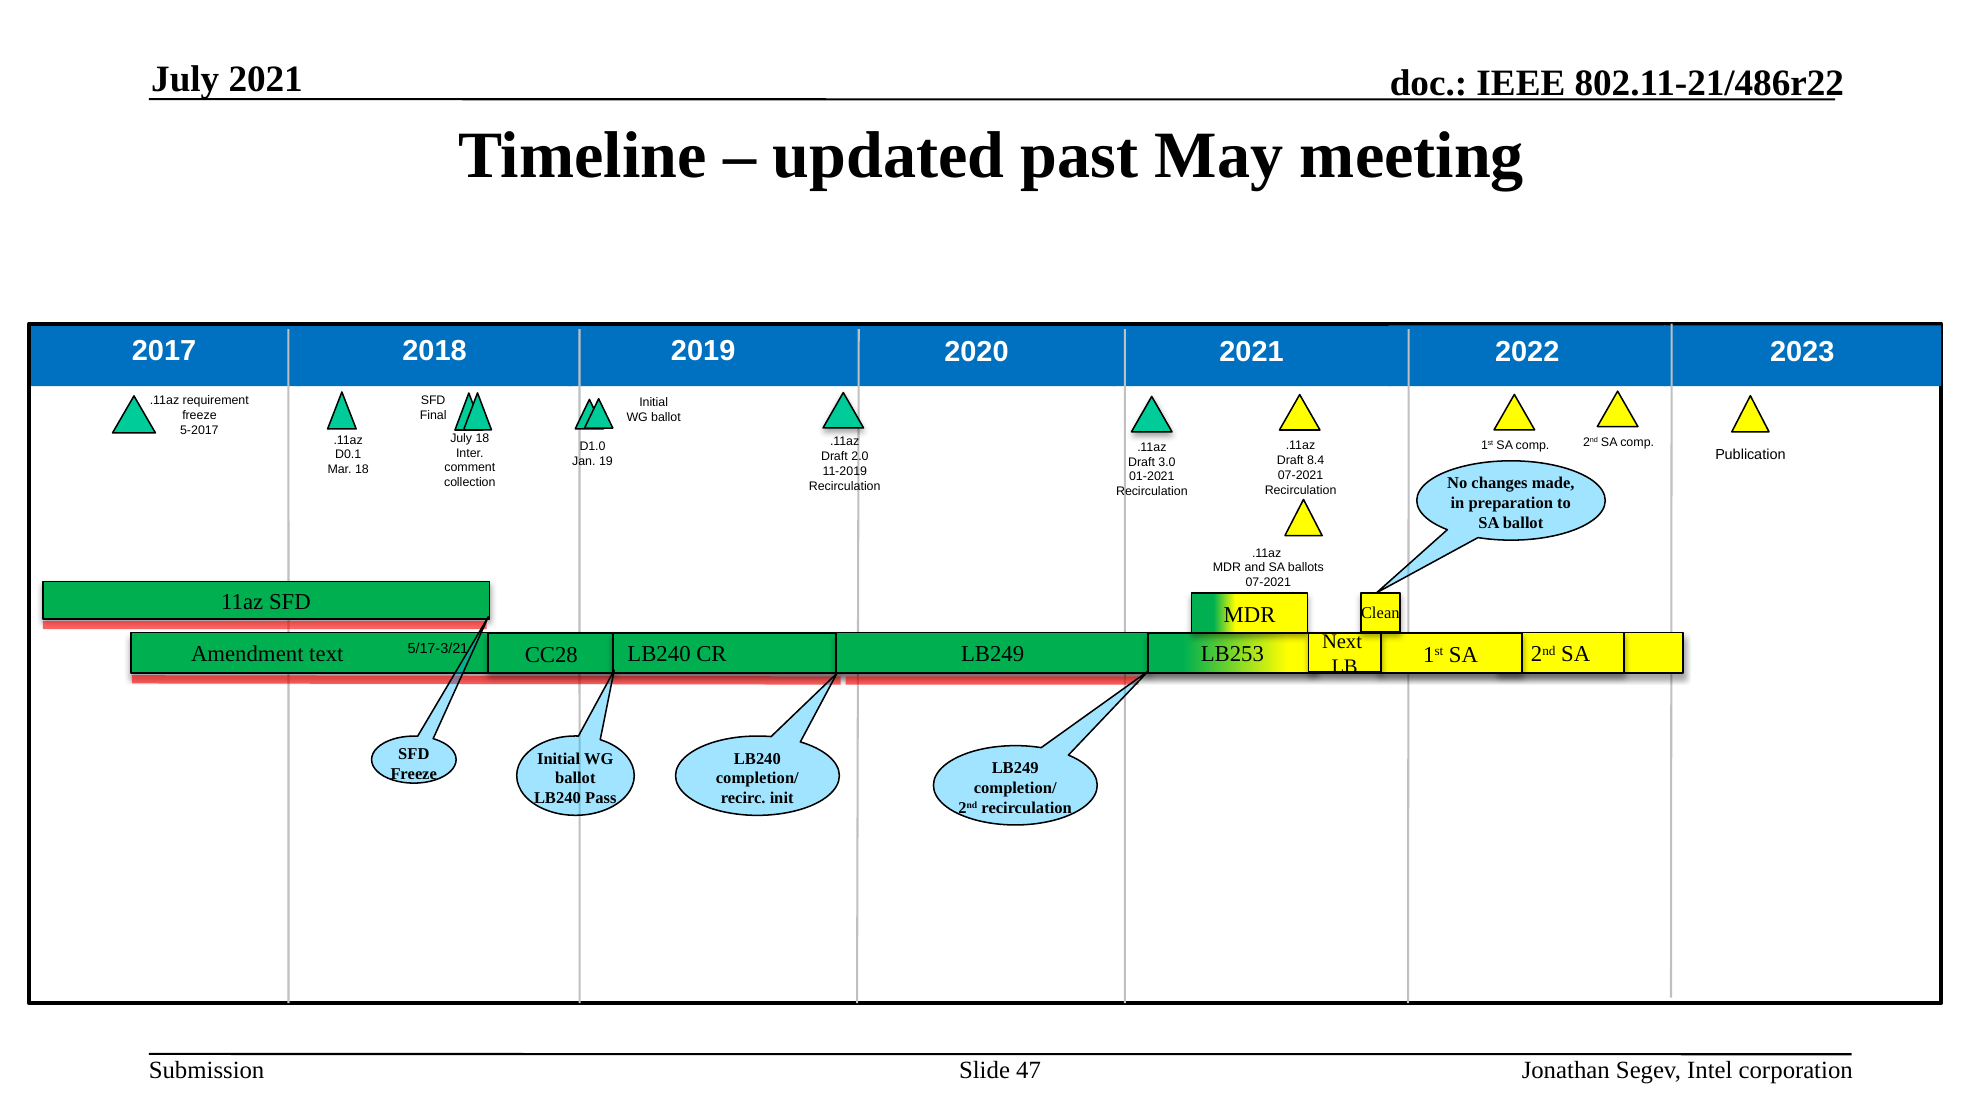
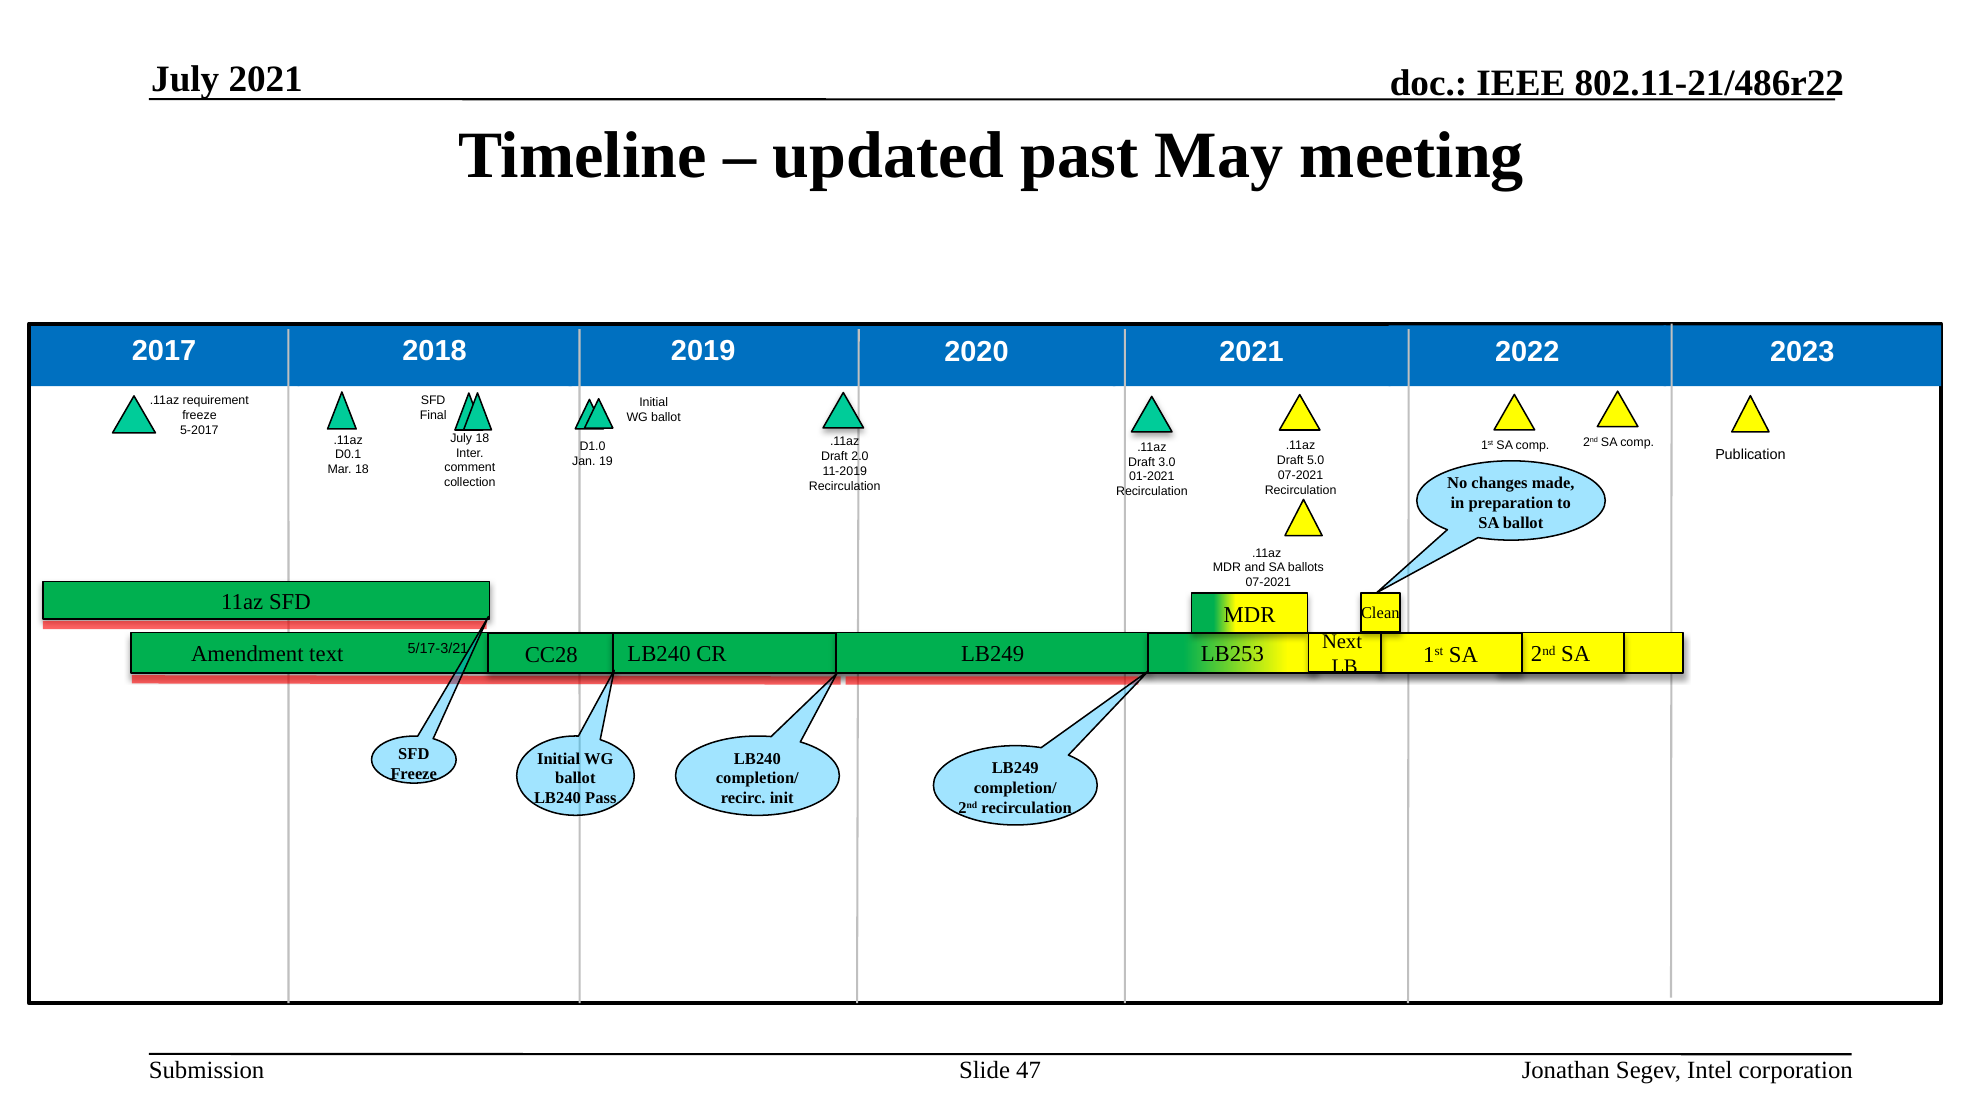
8.4: 8.4 -> 5.0 (1316, 460)
